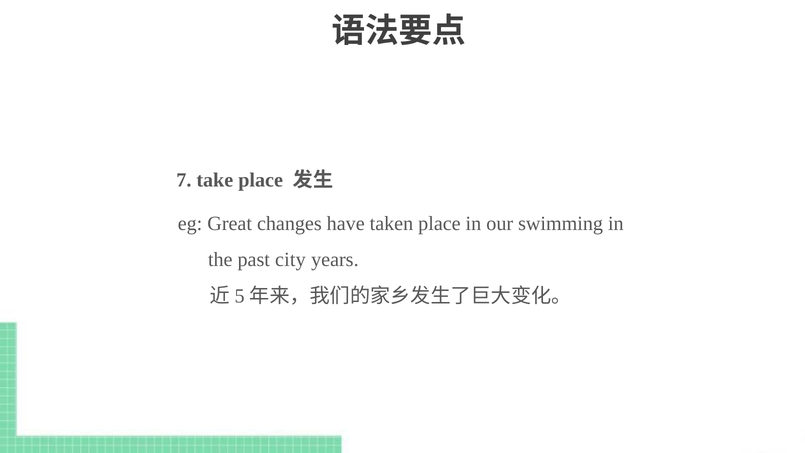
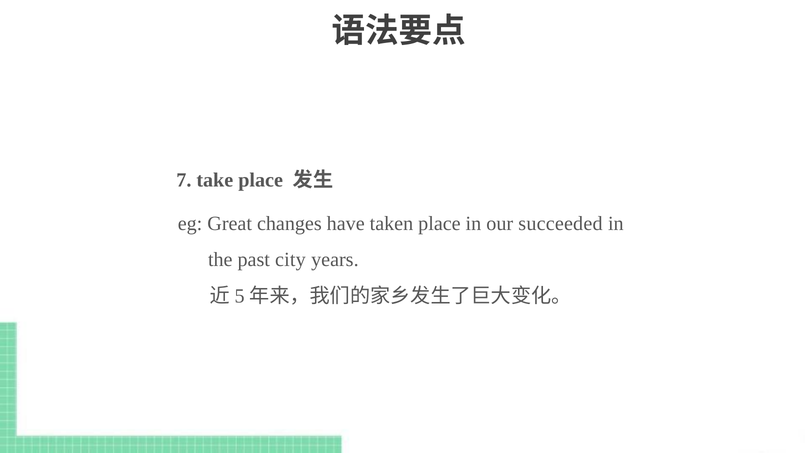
swimming: swimming -> succeeded (560, 223)
